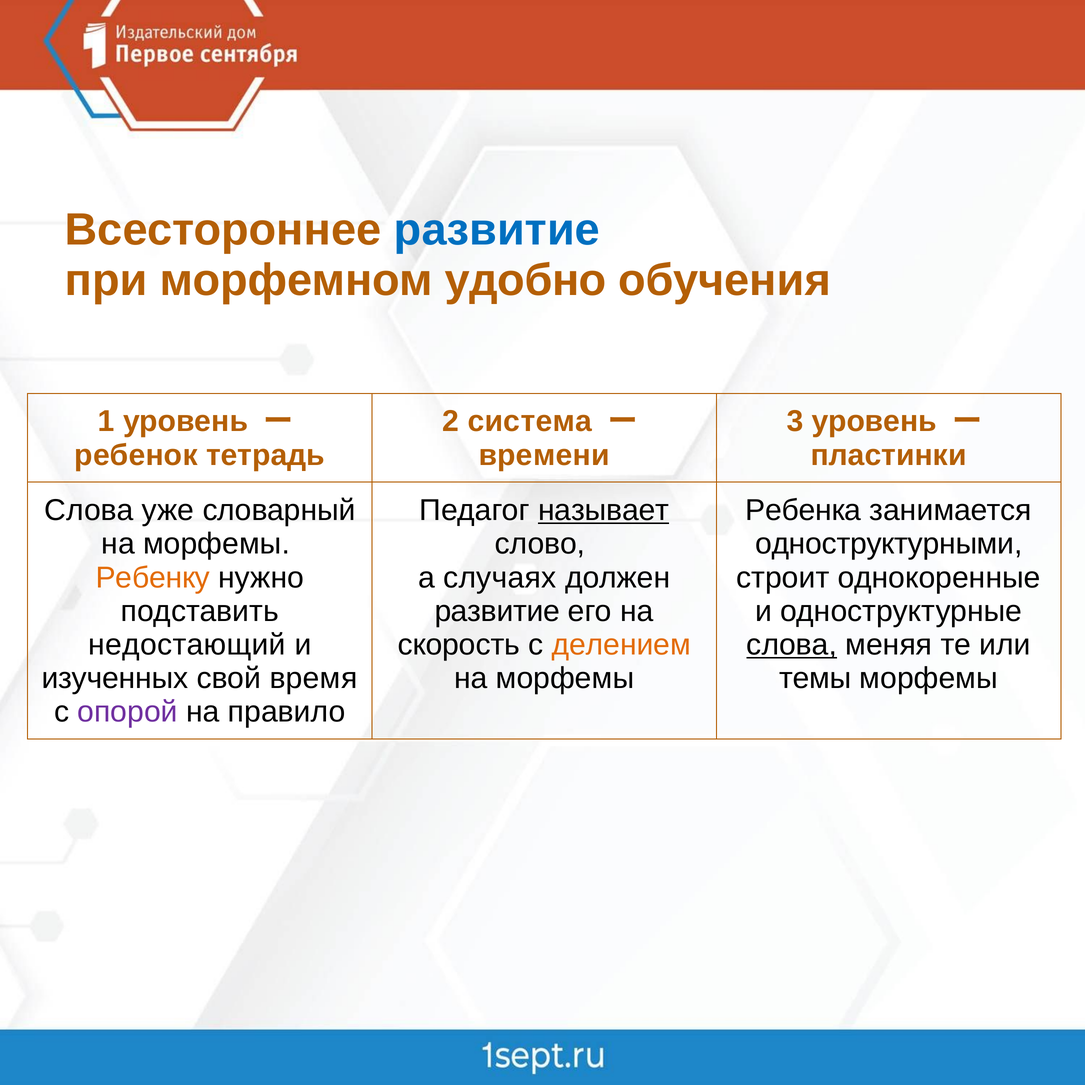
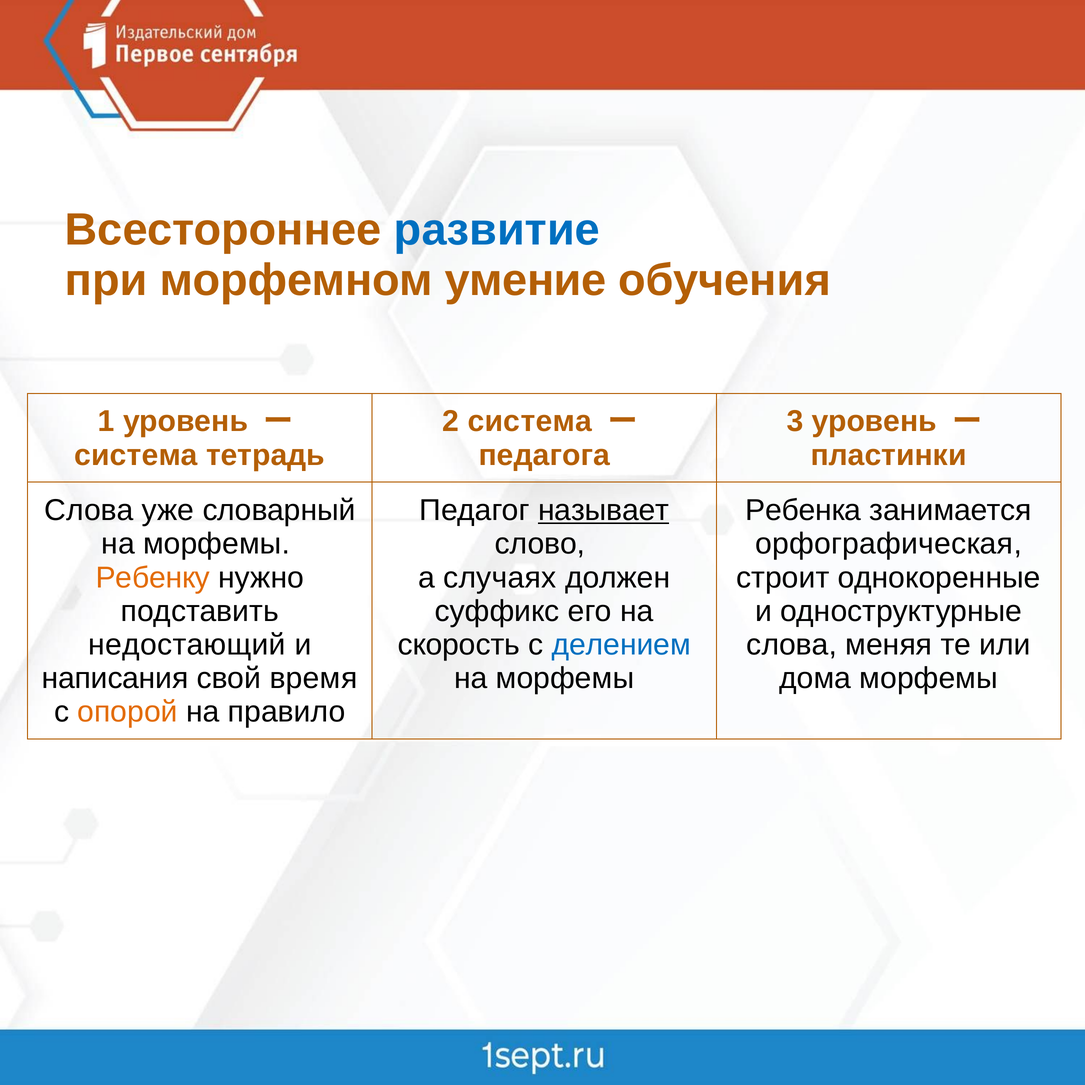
удобно: удобно -> умение (526, 280)
ребенок: ребенок -> система (136, 455)
времени: времени -> педагога (544, 455)
одноструктурными: одноструктурными -> орфографическая (888, 544)
развитие: развитие -> суффикс (497, 611)
делением colour: orange -> blue (621, 645)
слова underline: present -> none (792, 645)
изученных: изученных -> написания (115, 678)
темы: темы -> дома (815, 678)
опорой colour: purple -> orange (127, 712)
